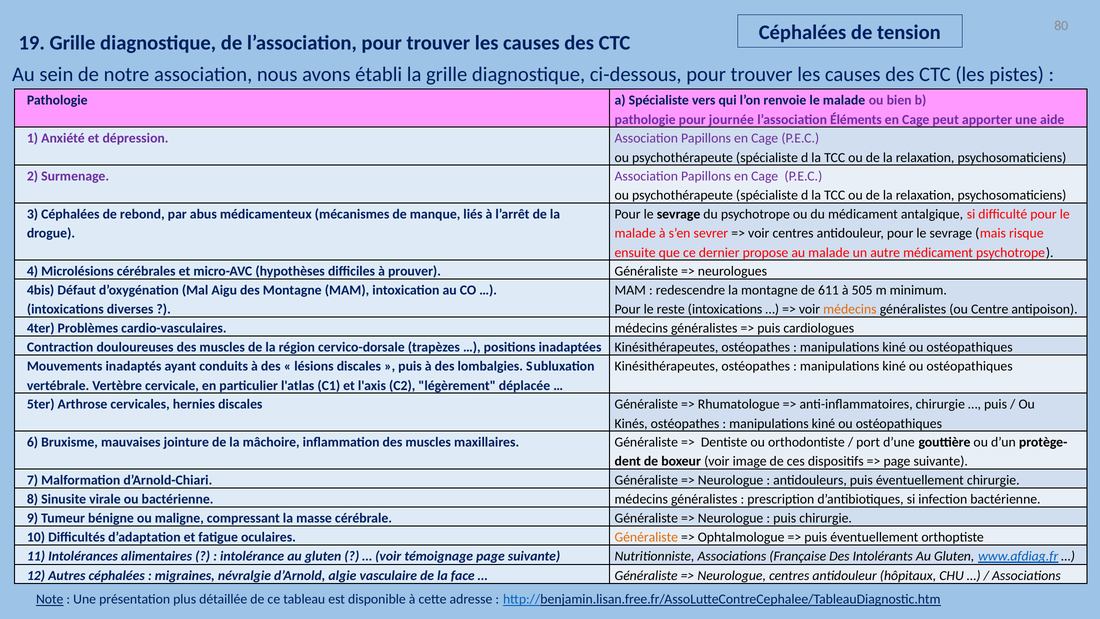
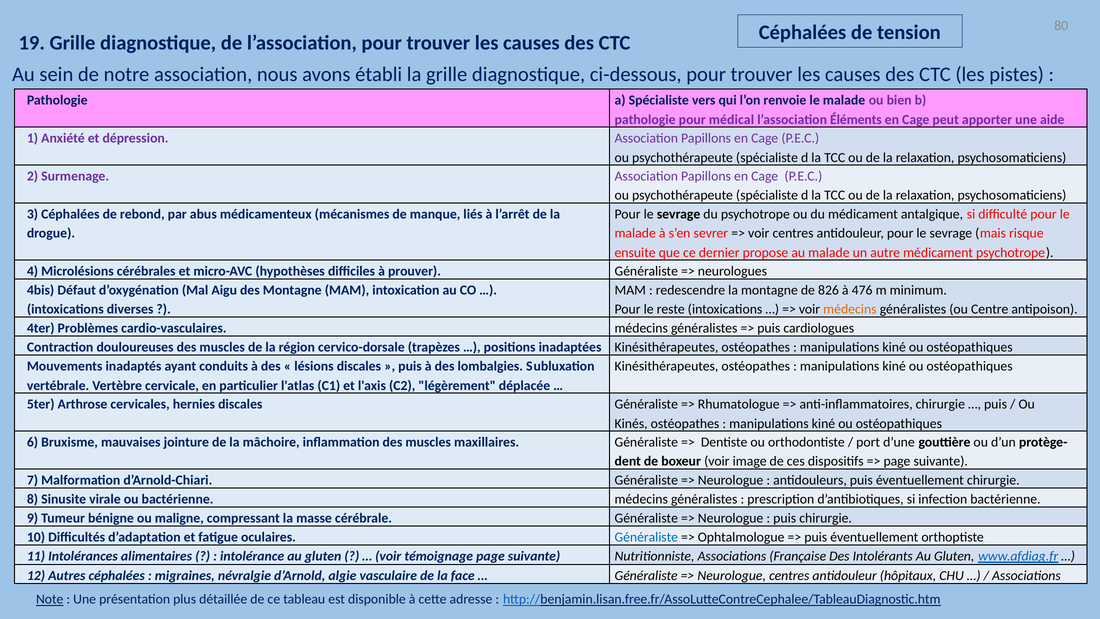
journée: journée -> médical (731, 119)
611: 611 -> 826 (829, 290)
505: 505 -> 476 (862, 290)
Généraliste colour: orange -> blue (646, 537)
